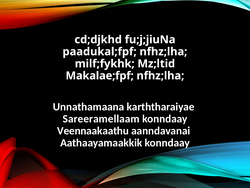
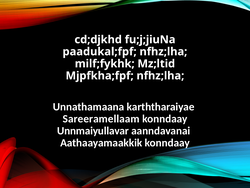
Makalae;fpf: Makalae;fpf -> Mjpfkha;fpf (100, 76)
Veennaakaathu: Veennaakaathu -> Unnmaiyullavar (93, 130)
